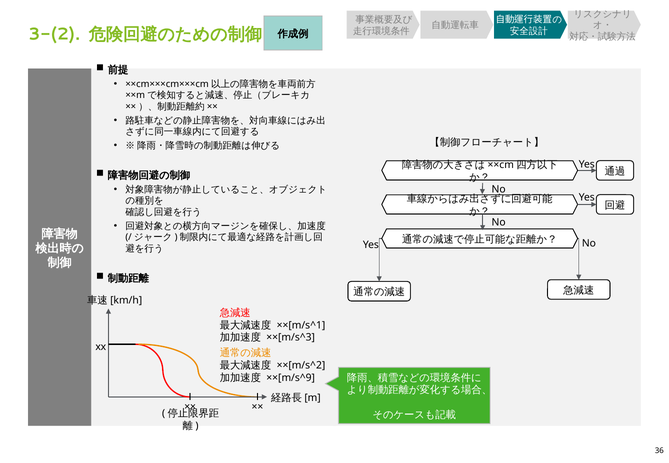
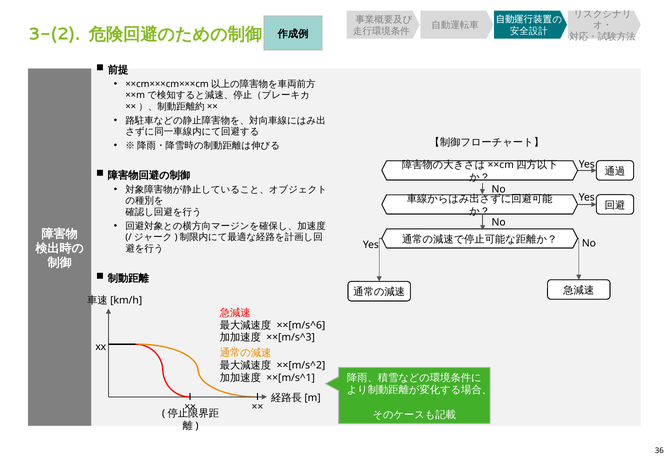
××[m/s^1: ××[m/s^1 -> ××[m/s^6 (301, 325)
××[m/s^9: ××[m/s^9 -> ××[m/s^1 (291, 378)
